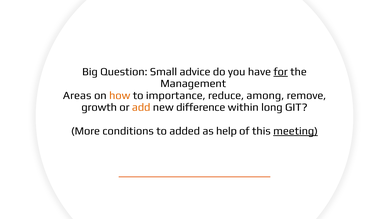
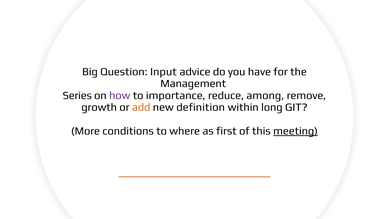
Small: Small -> Input (163, 72)
for underline: present -> none (281, 72)
Areas: Areas -> Series (77, 95)
how colour: orange -> purple (120, 95)
difference: difference -> definition (201, 107)
added: added -> where (185, 131)
help: help -> first (226, 131)
